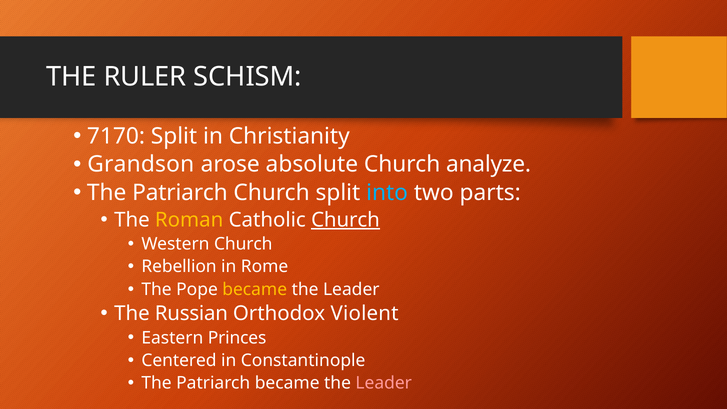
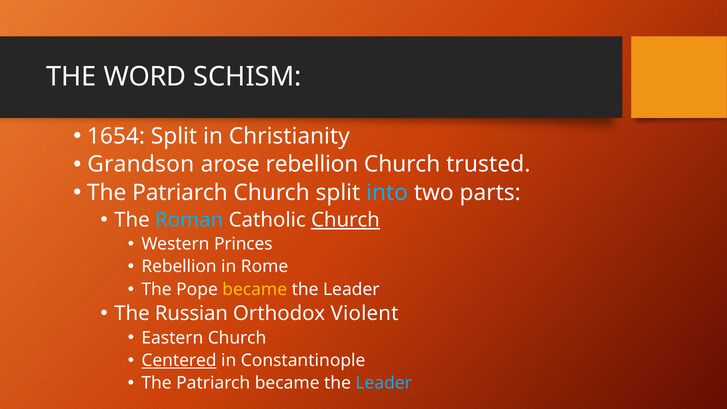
RULER: RULER -> WORD (145, 77)
7170: 7170 -> 1654 (116, 136)
arose absolute: absolute -> rebellion (312, 164)
analyze: analyze -> trusted (488, 164)
Roman colour: yellow -> light blue (189, 220)
Western Church: Church -> Princes (243, 244)
Eastern Princes: Princes -> Church (237, 338)
Centered underline: none -> present (179, 360)
Leader colour: pink -> light blue (384, 383)
